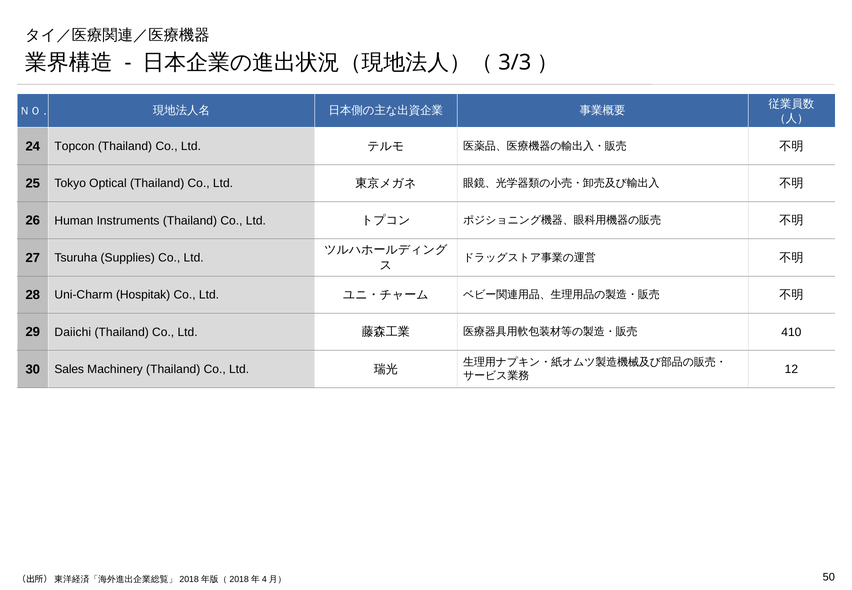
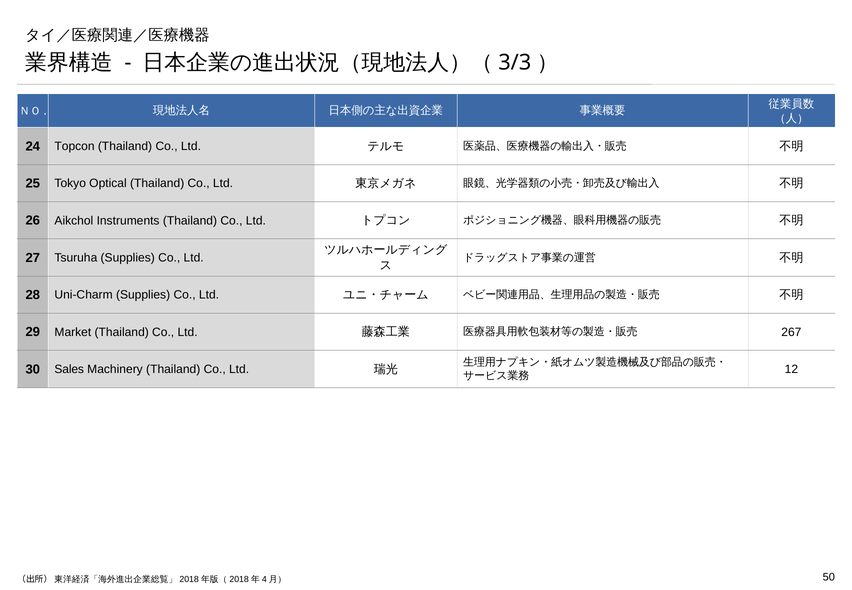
Human: Human -> Aikchol (74, 220)
Uni-Charm Hospitak: Hospitak -> Supplies (143, 295)
Daiichi: Daiichi -> Market (73, 332)
410: 410 -> 267 (791, 332)
